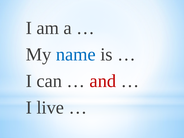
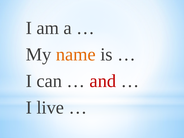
name colour: blue -> orange (76, 54)
